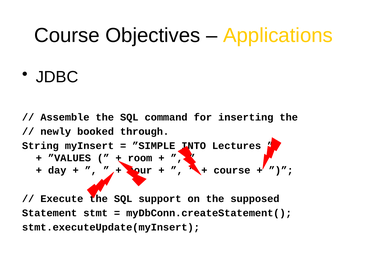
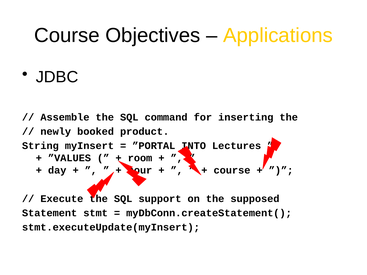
through: through -> product (145, 132)
”SIMPLE: ”SIMPLE -> ”PORTAL (154, 146)
